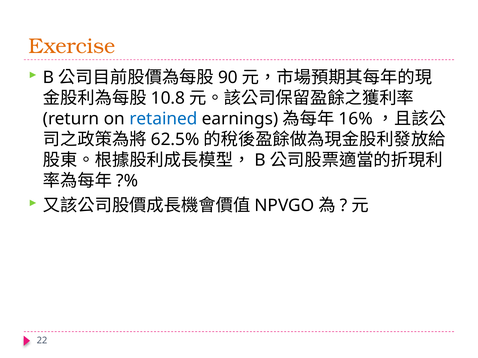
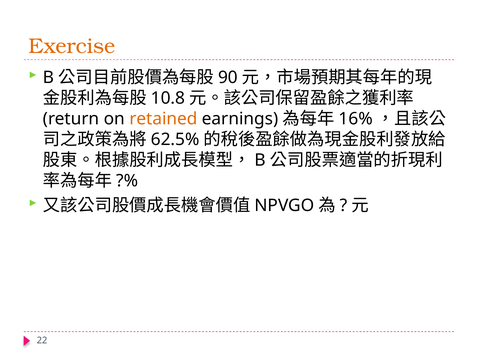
retained colour: blue -> orange (163, 119)
